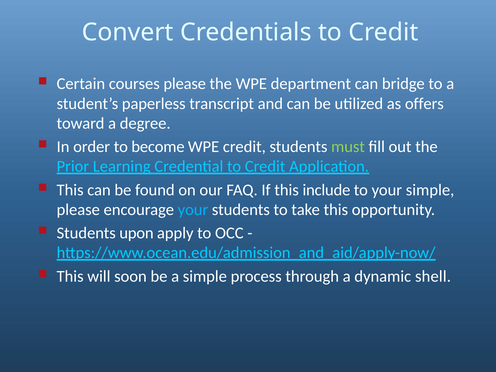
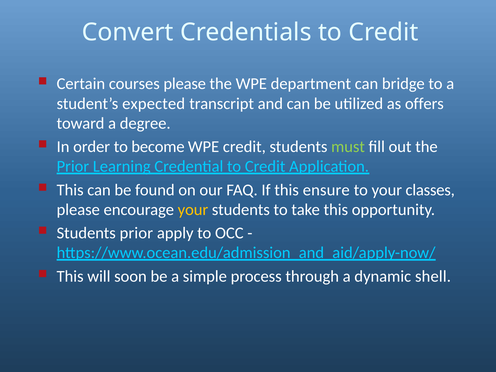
paperless: paperless -> expected (154, 104)
include: include -> ensure (326, 190)
your simple: simple -> classes (430, 190)
your colour: light blue -> yellow (193, 210)
Students upon: upon -> prior (136, 233)
